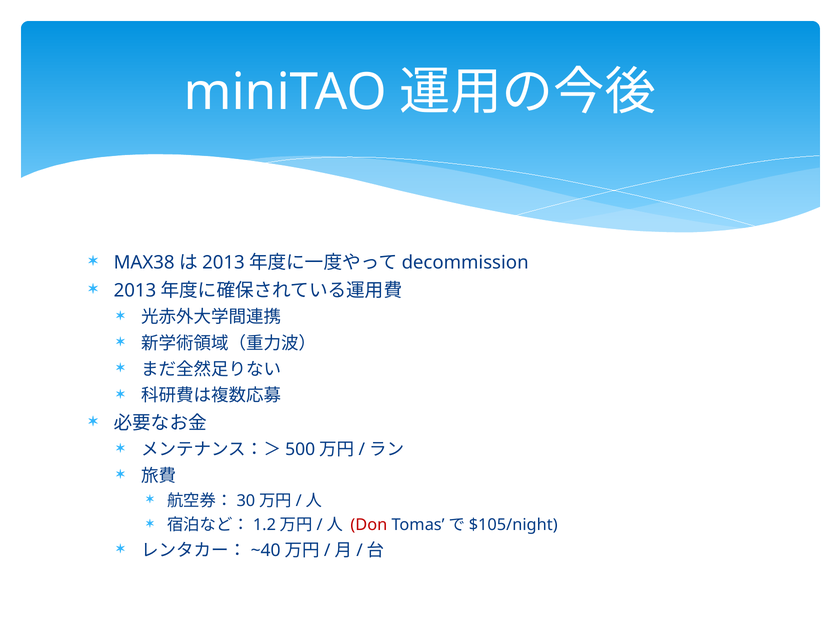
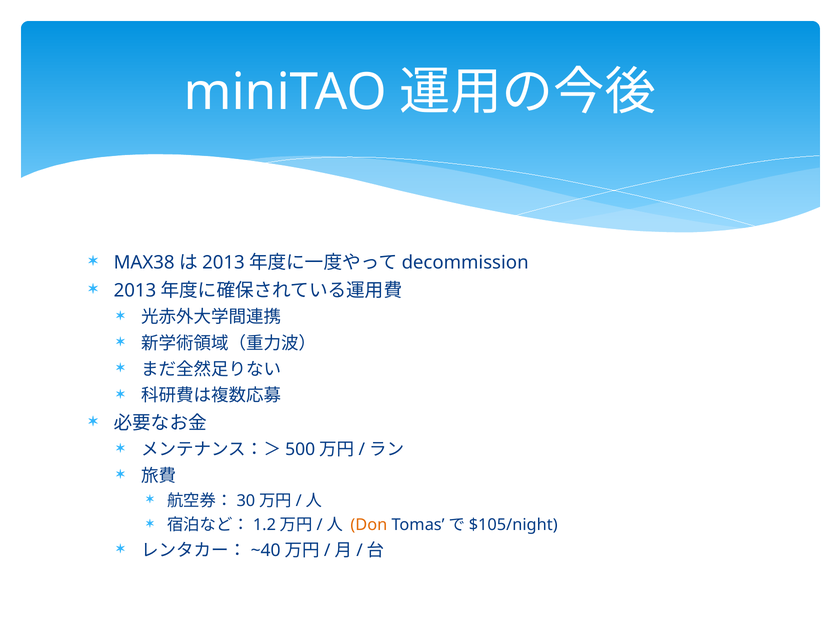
Don colour: red -> orange (369, 525)
